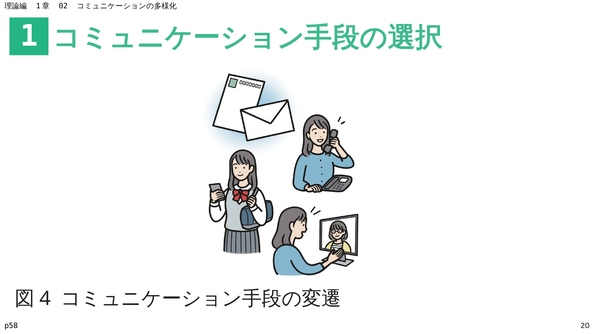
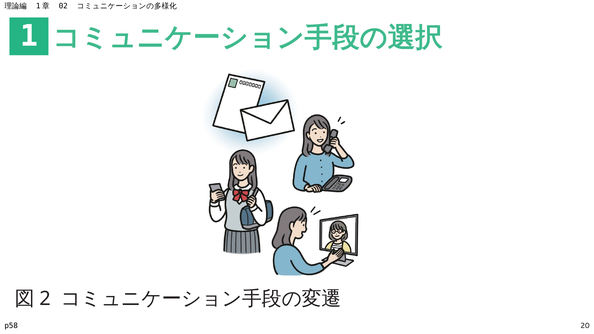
4: 4 -> 2 (45, 299)
